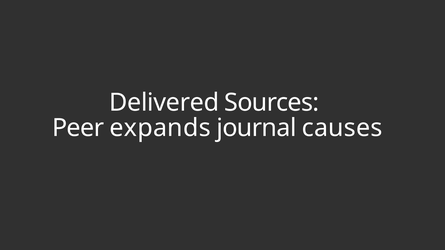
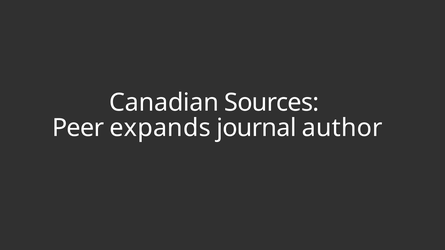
Delivered: Delivered -> Canadian (164, 103)
causes: causes -> author (342, 128)
